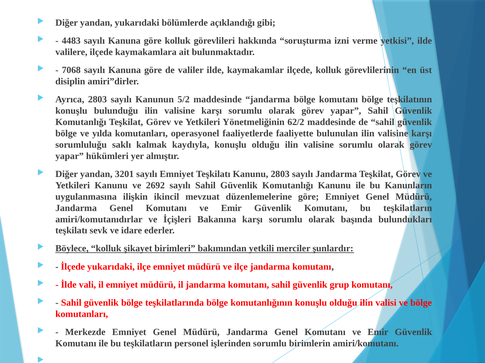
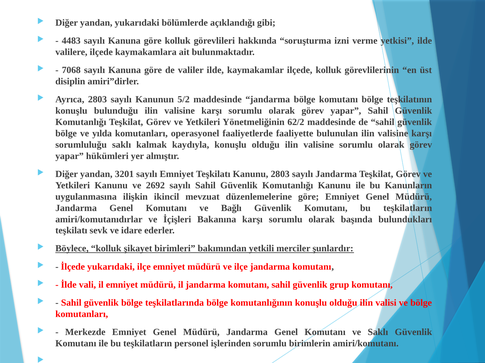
Emir: Emir -> Bağlı (231, 208)
Emir: Emir -> Saklı (378, 333)
